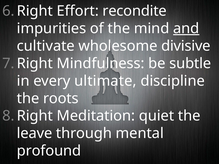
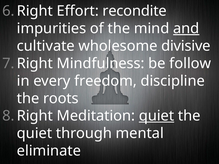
subtle: subtle -> follow (190, 63)
ultimate: ultimate -> freedom (106, 81)
quiet underline: none -> present (156, 116)
leave: leave -> quiet (34, 134)
profound: profound -> eliminate (49, 151)
